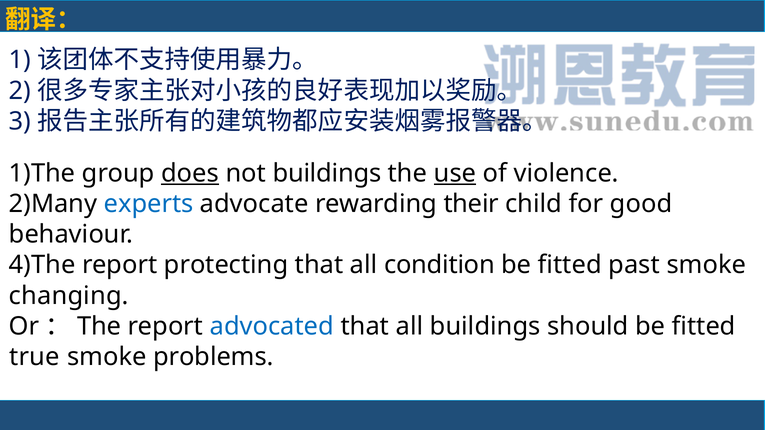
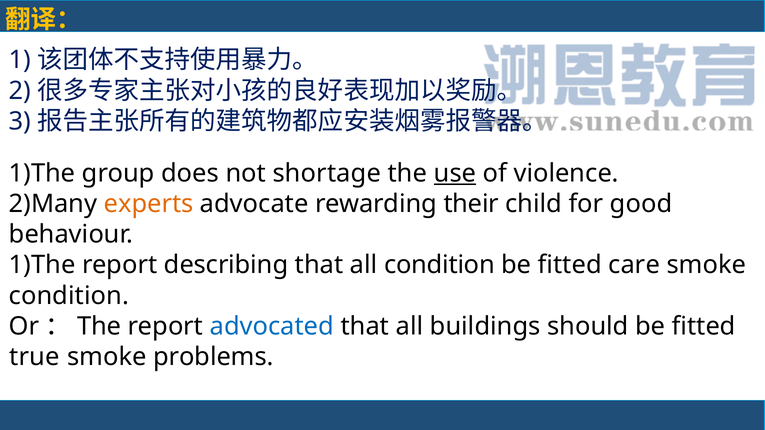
does underline: present -> none (190, 173)
not buildings: buildings -> shortage (327, 173)
experts colour: blue -> orange (149, 204)
4)The: 4)The -> 1)The (42, 265)
protecting: protecting -> describing (226, 265)
past: past -> care (634, 265)
changing: changing -> condition (69, 296)
